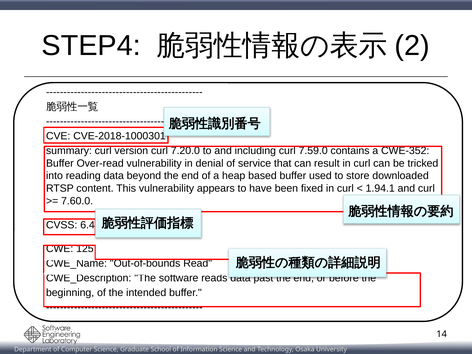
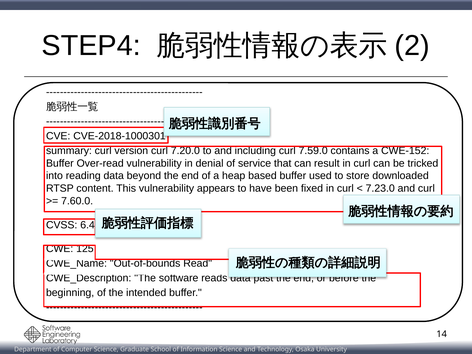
CWE-352: CWE-352 -> CWE-152 (405, 151)
1.94.1: 1.94.1 -> 7.23.0 (380, 188)
